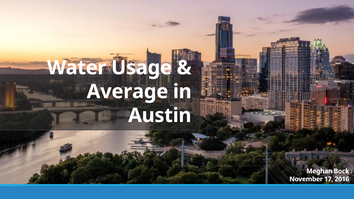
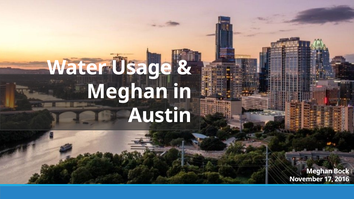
Average: Average -> Meghan (127, 92)
